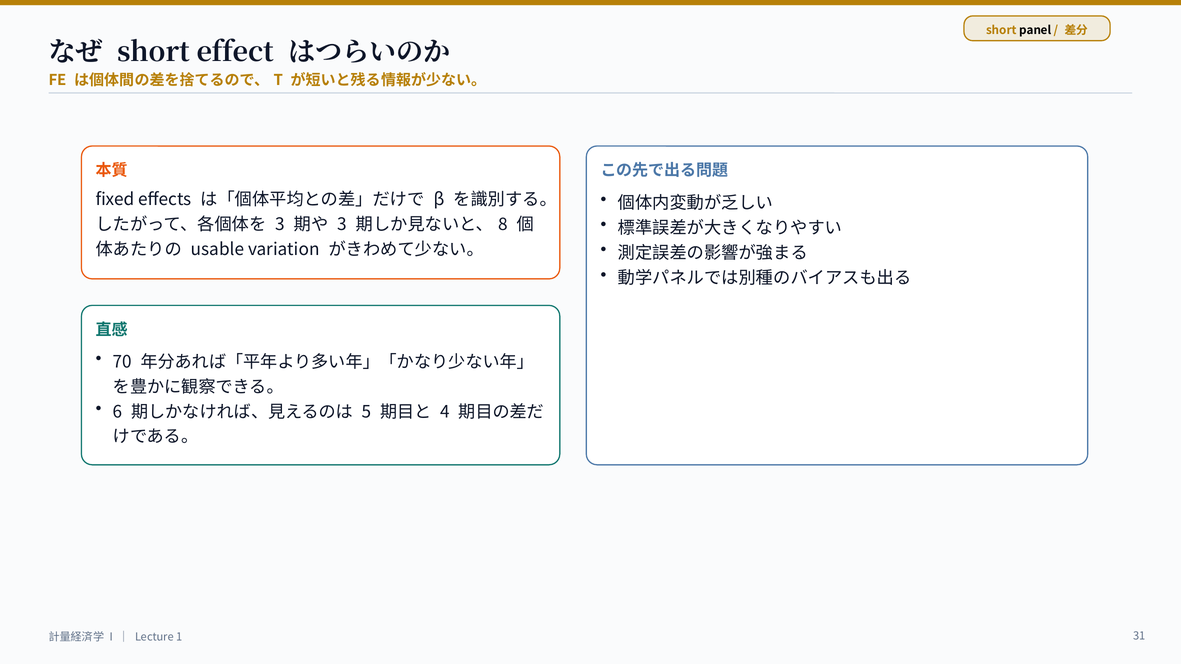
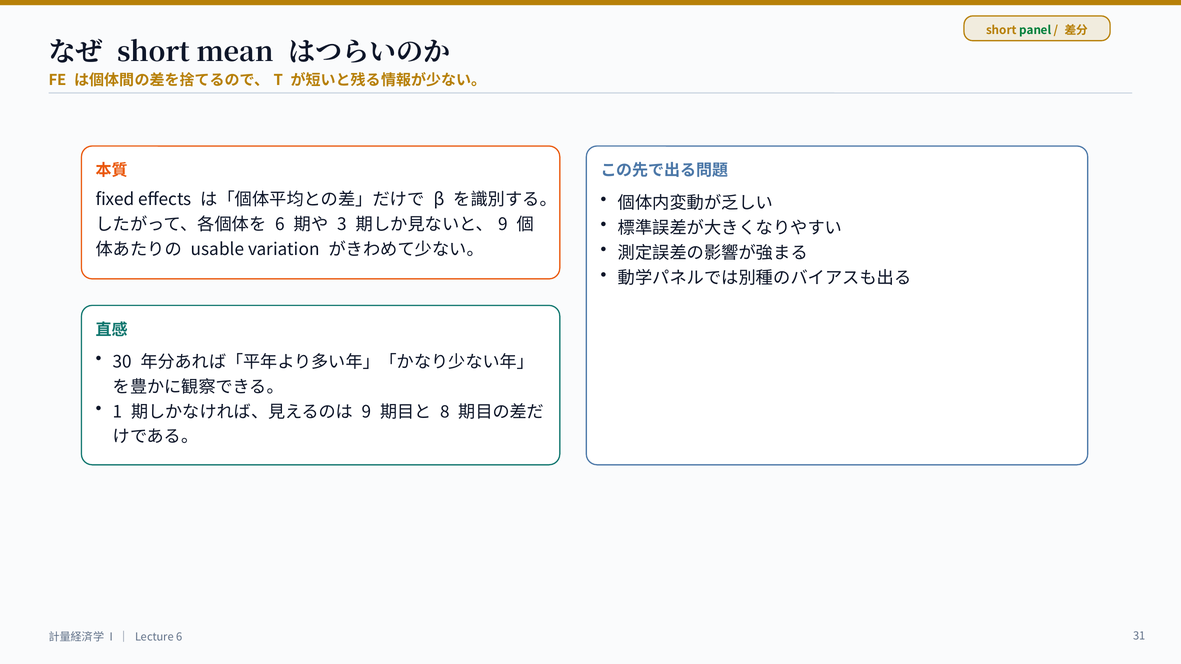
panel colour: black -> green (1035, 30)
effect: effect -> mean (235, 52)
3: 3 -> 6 (280, 225)
8: 8 -> 9 (503, 225)
70: 70 -> 30 (122, 362)
6: 6 -> 1 (118, 412)
5: 5 -> 9 (367, 412)
4: 4 -> 8 (445, 412)
Lecture 1: 1 -> 6 (179, 638)
